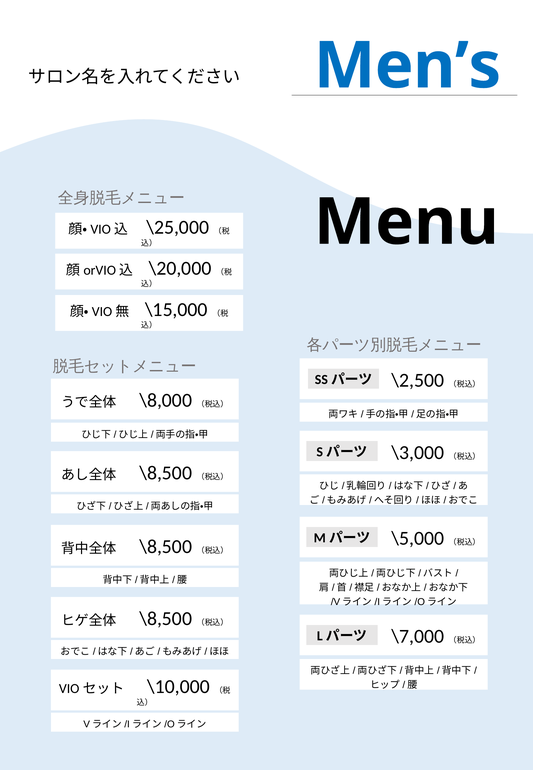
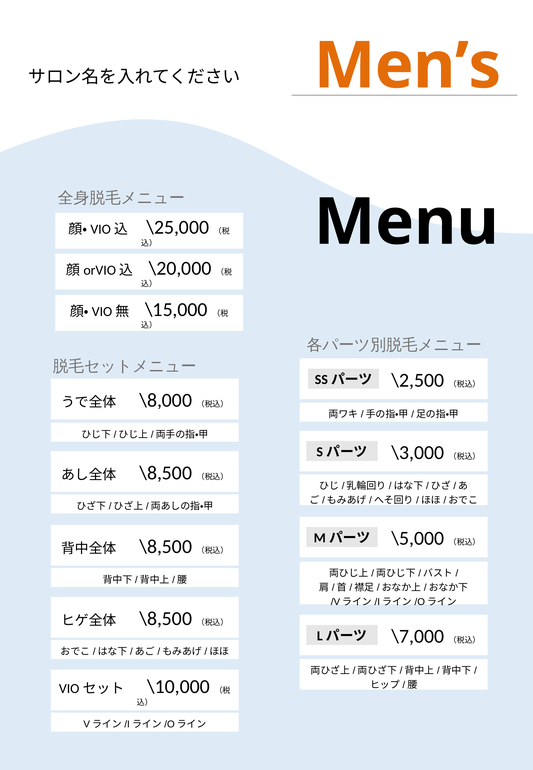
Men’s colour: blue -> orange (408, 66)
